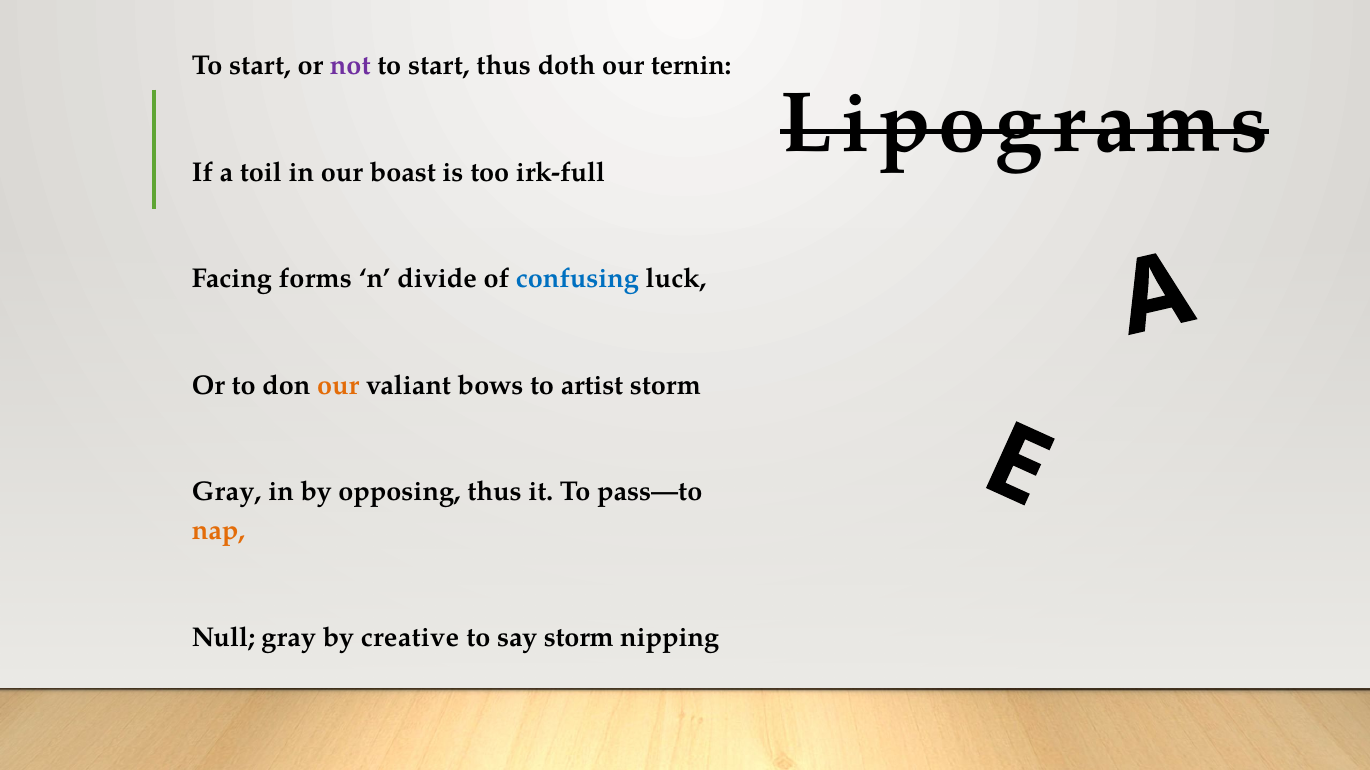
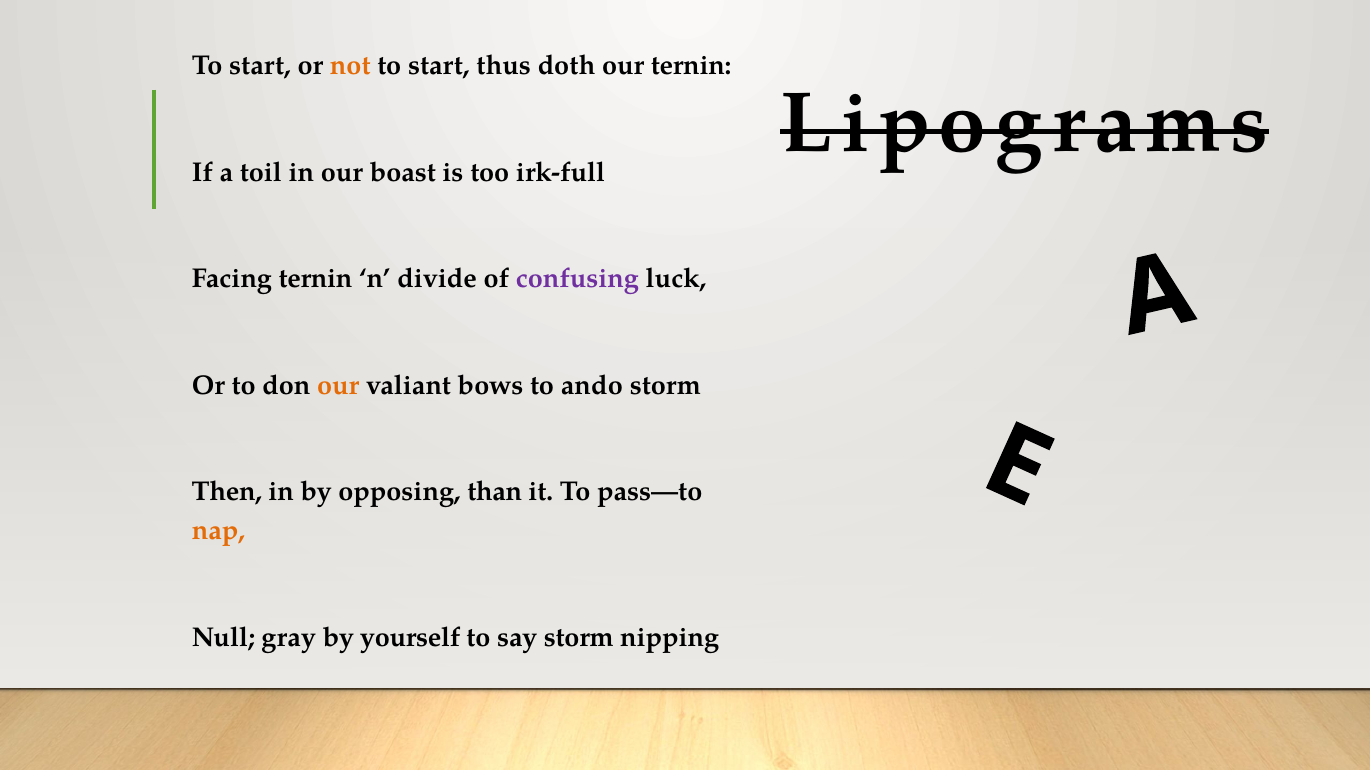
not colour: purple -> orange (350, 66)
Facing forms: forms -> ternin (316, 279)
confusing colour: blue -> purple (577, 279)
artist: artist -> ando (592, 386)
Gray: Gray -> Then (227, 492)
opposing thus: thus -> than (495, 492)
creative: creative -> yourself (410, 638)
